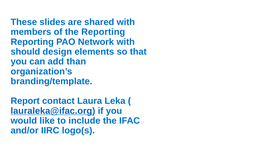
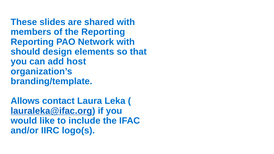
than: than -> host (76, 62)
Report: Report -> Allows (25, 101)
